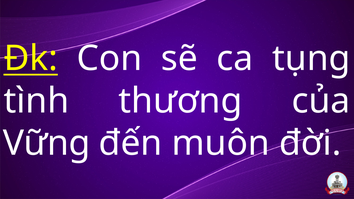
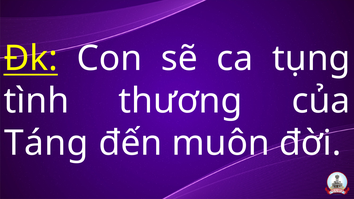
Vững: Vững -> Táng (46, 143)
